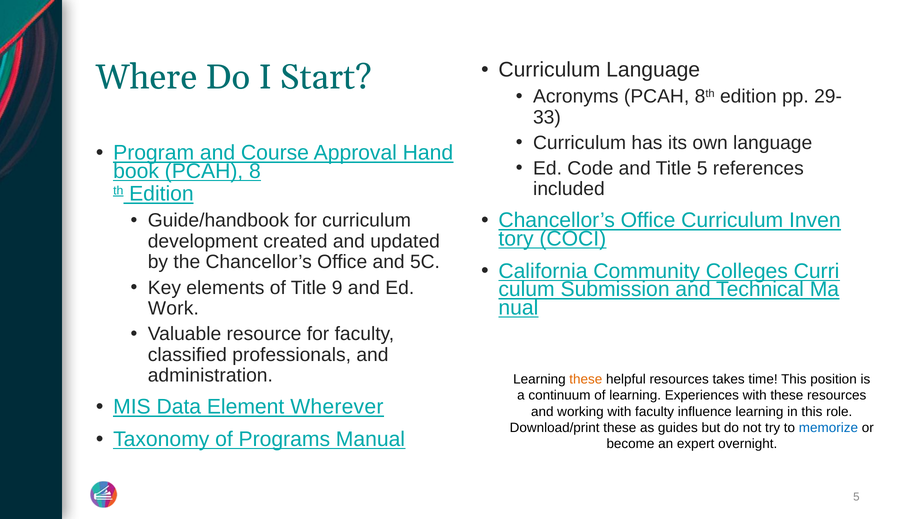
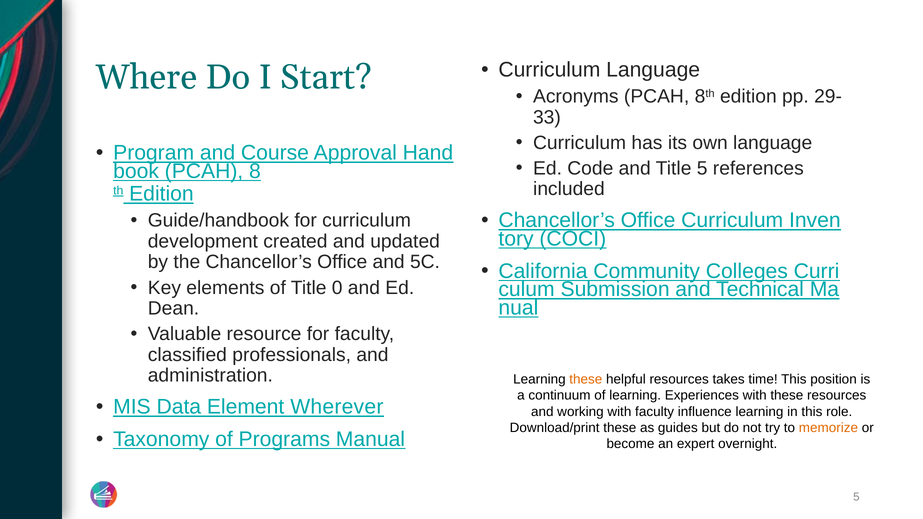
9: 9 -> 0 (337, 288)
Work: Work -> Dean (174, 309)
memorize colour: blue -> orange (828, 428)
